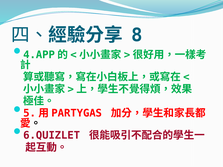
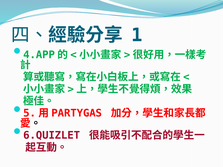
8: 8 -> 1 (137, 35)
